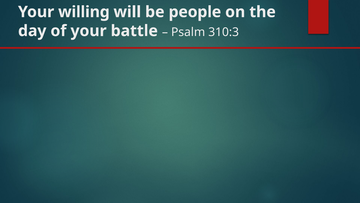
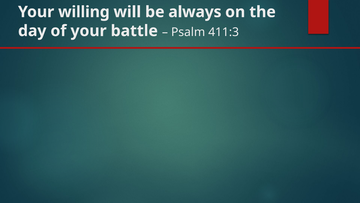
people: people -> always (195, 12)
310:3: 310:3 -> 411:3 (224, 32)
